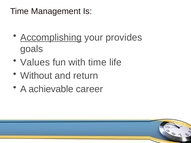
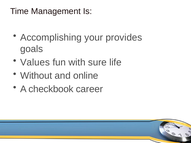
Accomplishing underline: present -> none (51, 38)
with time: time -> sure (97, 62)
return: return -> online (86, 76)
achievable: achievable -> checkbook (51, 89)
